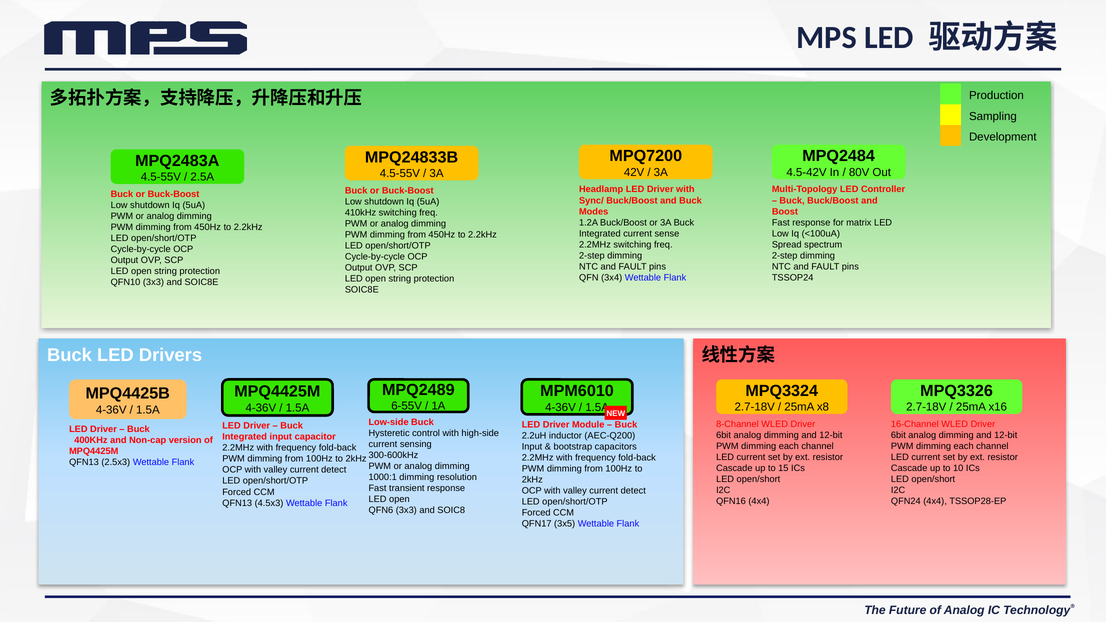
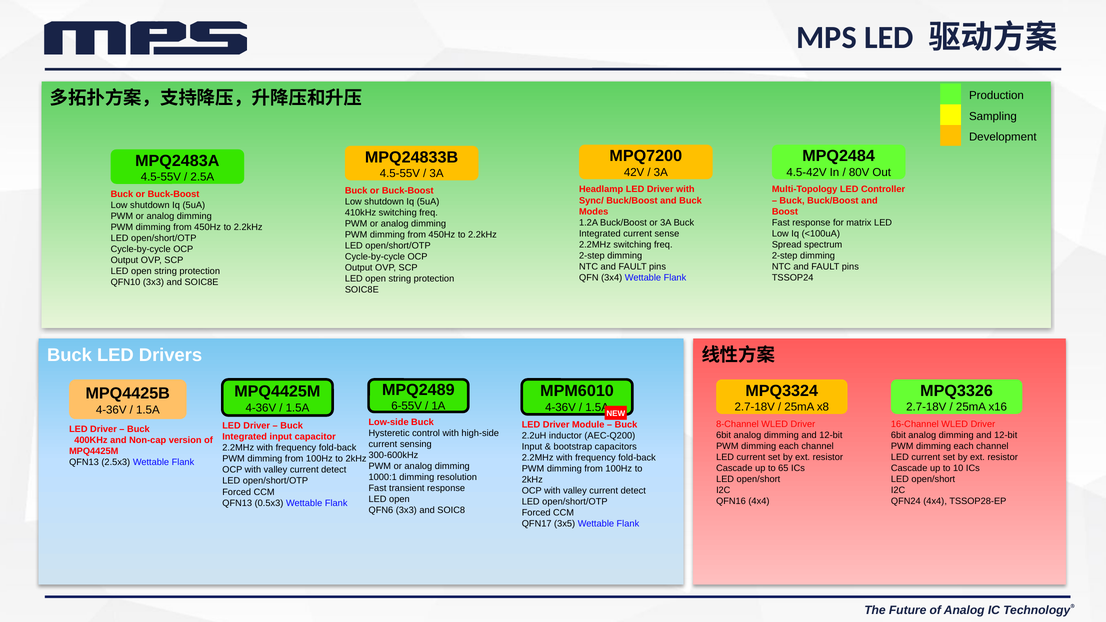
15: 15 -> 65 (783, 468)
4.5x3: 4.5x3 -> 0.5x3 (269, 503)
